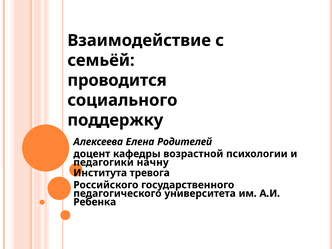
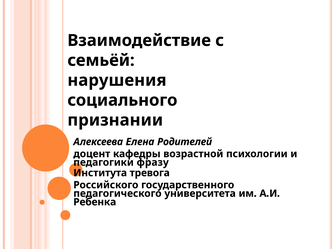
проводится: проводится -> нарушения (117, 80)
поддержку: поддержку -> признании (115, 120)
начну: начну -> фразу (153, 162)
